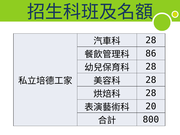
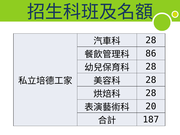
800: 800 -> 187 (151, 120)
